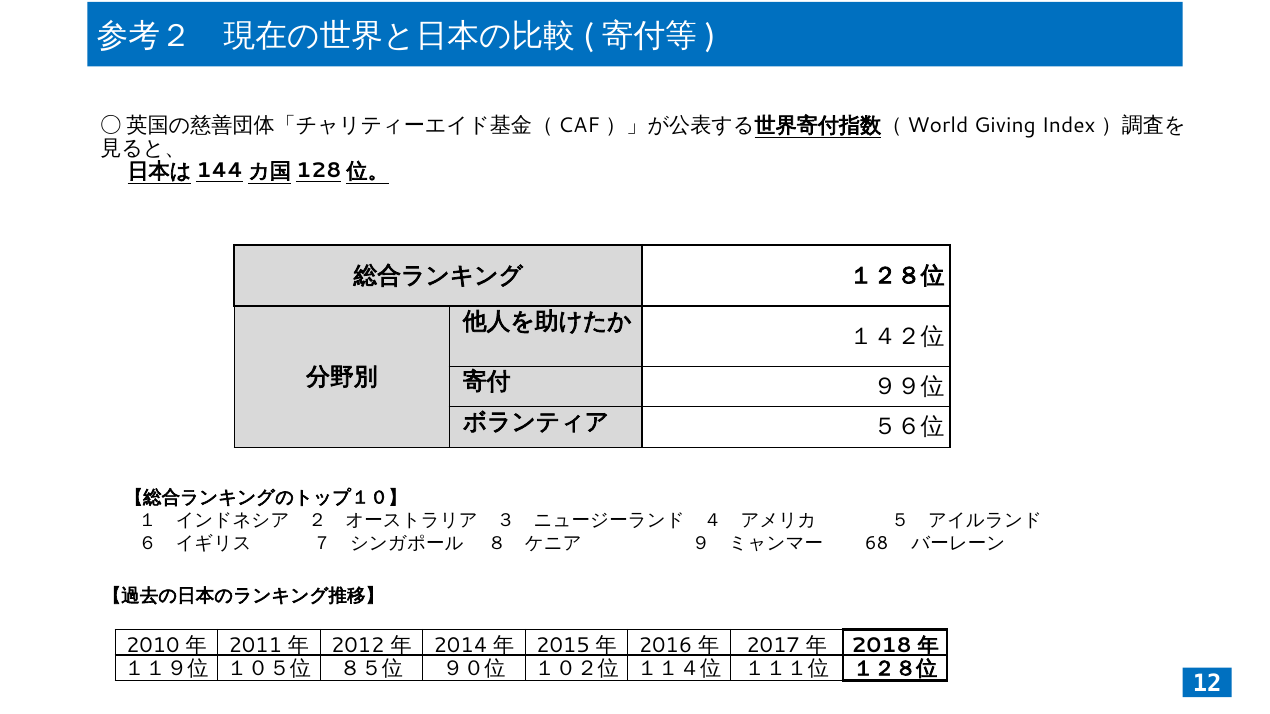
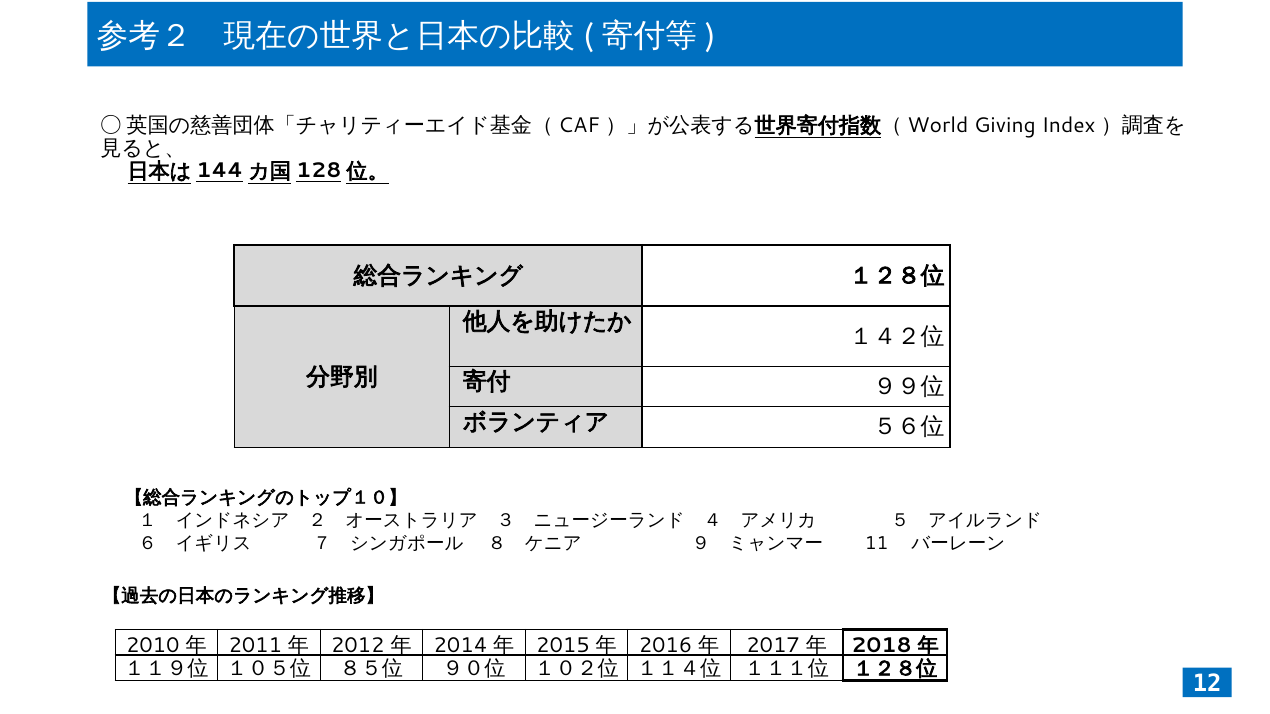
68: 68 -> 11 (877, 544)
